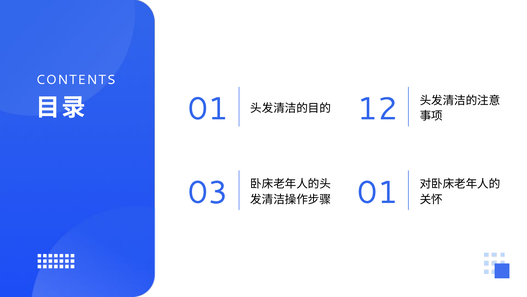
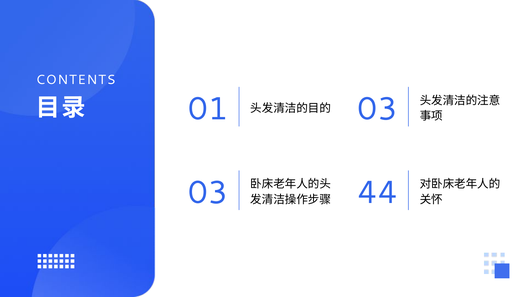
12: 12 -> 03 (377, 109)
01: 01 -> 44 (377, 192)
